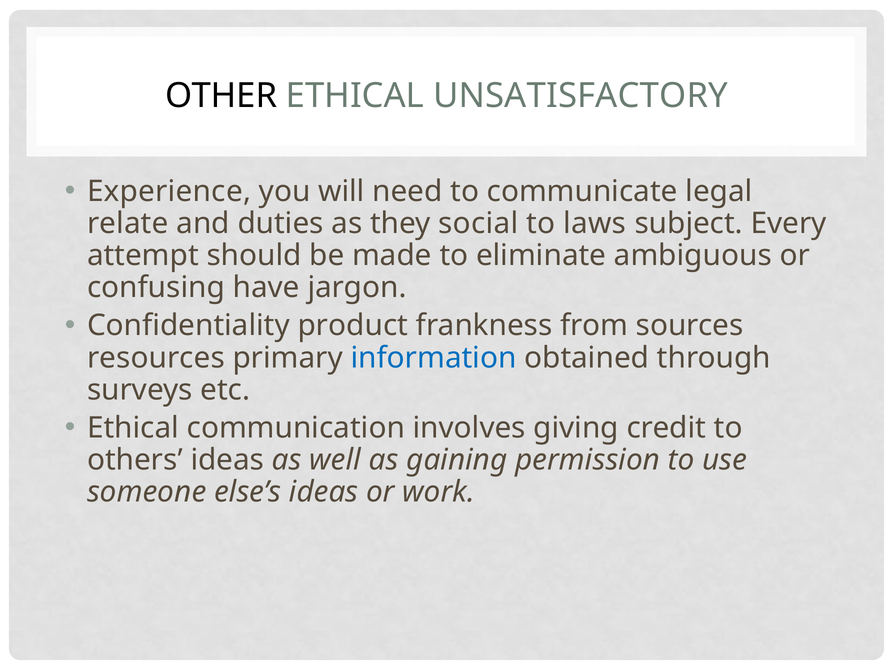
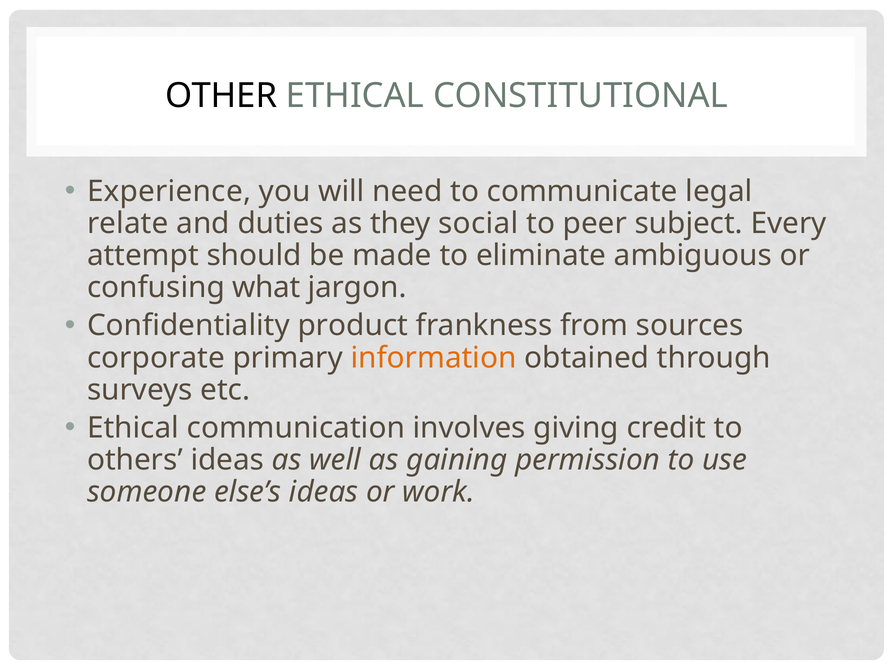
UNSATISFACTORY: UNSATISFACTORY -> CONSTITUTIONAL (581, 96)
laws: laws -> peer (595, 224)
have: have -> what (266, 288)
resources: resources -> corporate (156, 358)
information colour: blue -> orange (434, 358)
